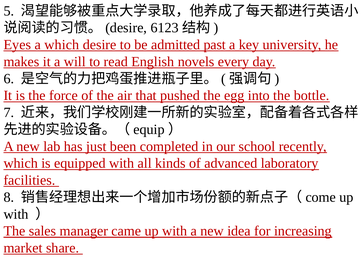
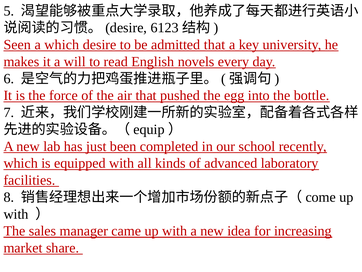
Eyes: Eyes -> Seen (17, 45)
admitted past: past -> that (215, 45)
